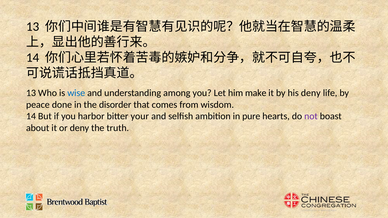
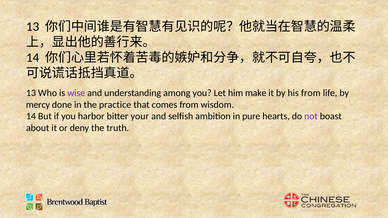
wise colour: blue -> purple (76, 93)
his deny: deny -> from (311, 93)
peace: peace -> mercy (38, 105)
disorder: disorder -> practice (115, 105)
